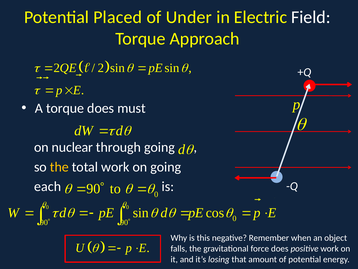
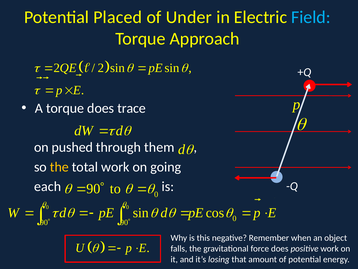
Field colour: white -> light blue (311, 17)
must: must -> trace (132, 108)
nuclear: nuclear -> pushed (72, 147)
through going: going -> them (159, 147)
